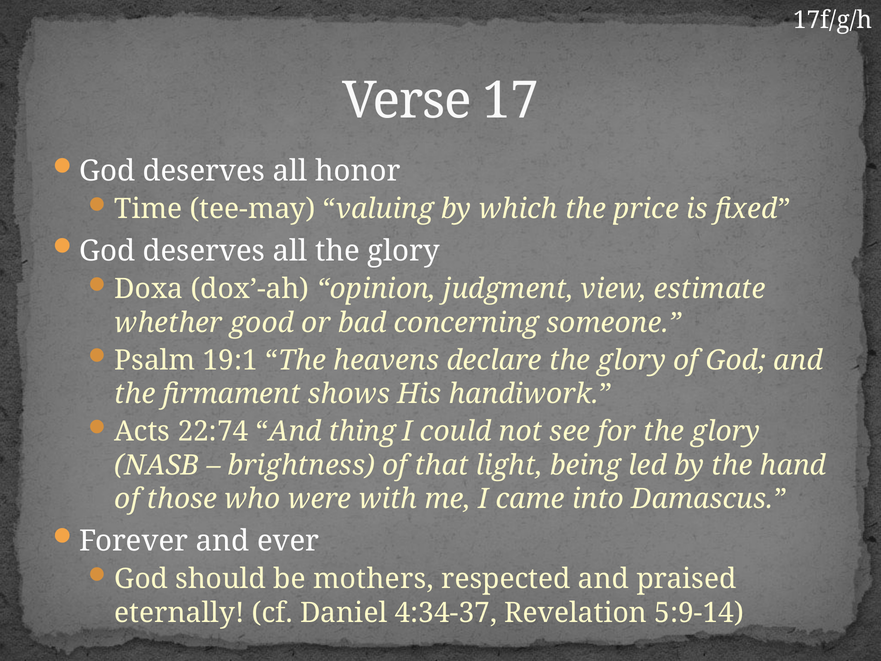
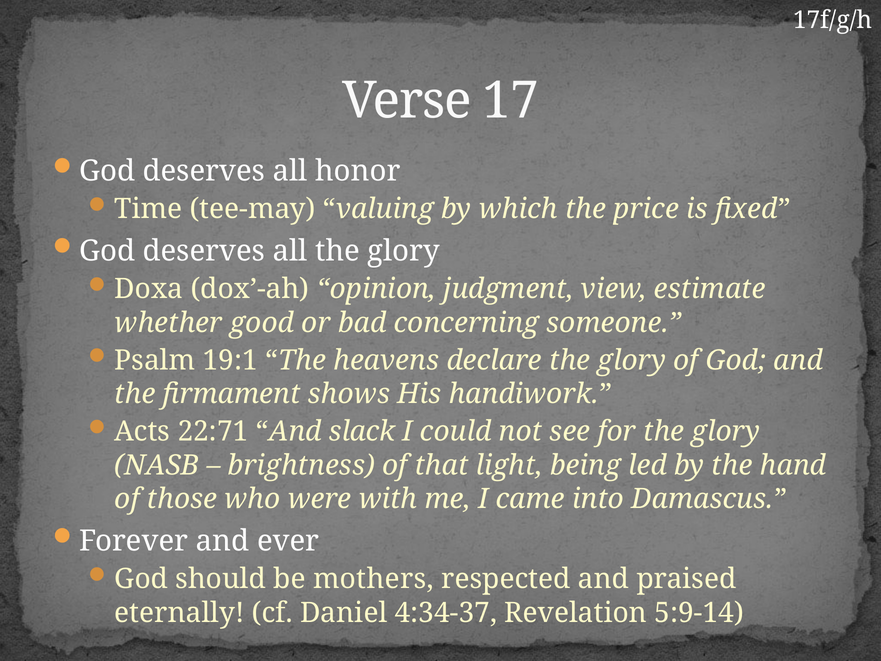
22:74: 22:74 -> 22:71 (213, 431)
thing: thing -> slack (362, 431)
